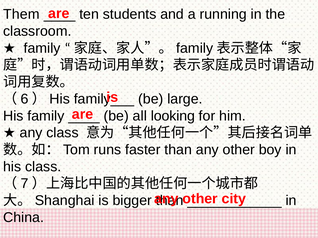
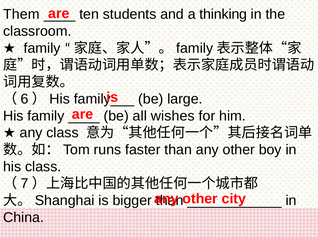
running: running -> thinking (223, 14)
looking: looking -> wishes (173, 116)
